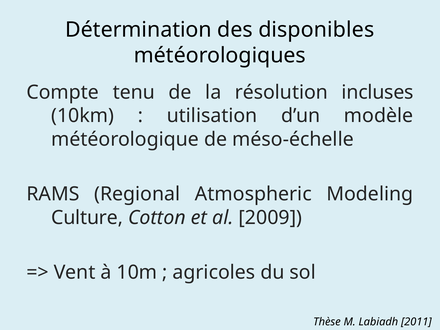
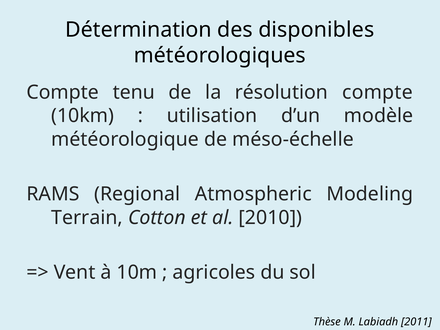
résolution incluses: incluses -> compte (377, 92)
Culture: Culture -> Terrain (87, 218)
2009: 2009 -> 2010 (270, 218)
